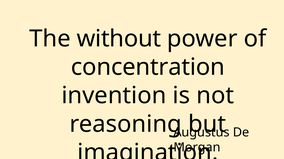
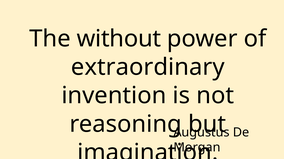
concentration: concentration -> extraordinary (148, 67)
